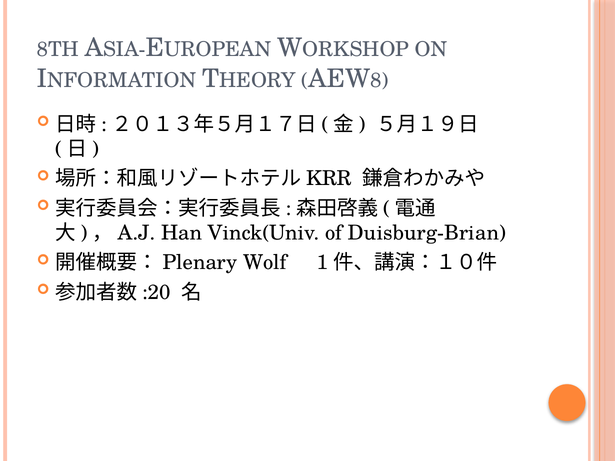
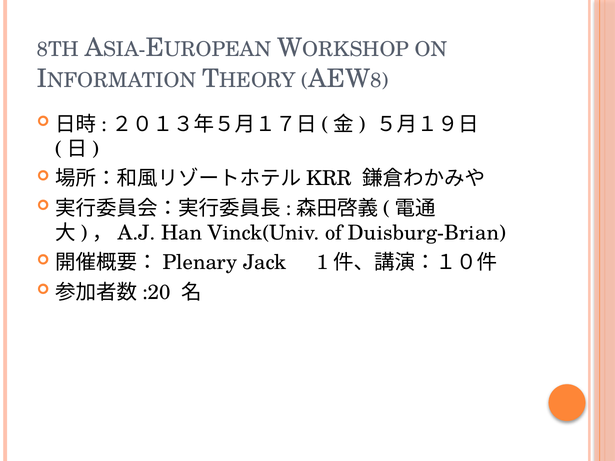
Wolf: Wolf -> Jack (265, 263)
